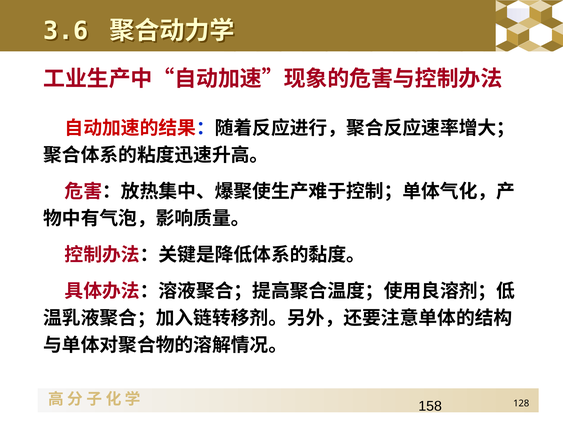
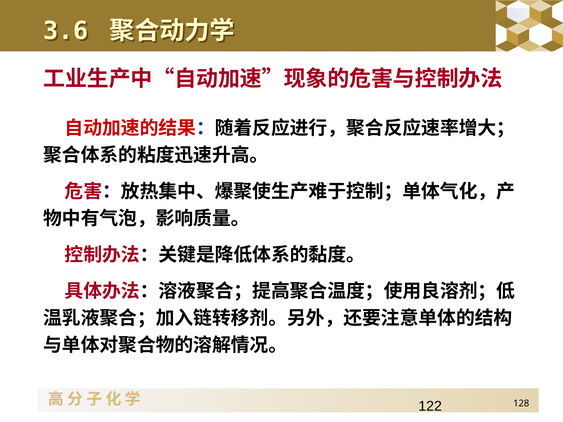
158: 158 -> 122 (430, 406)
